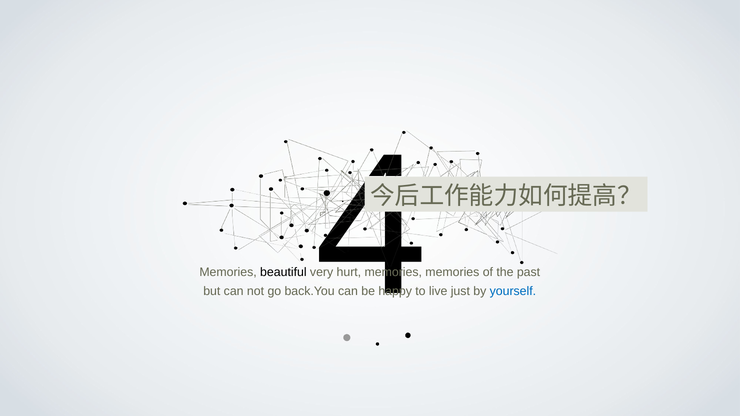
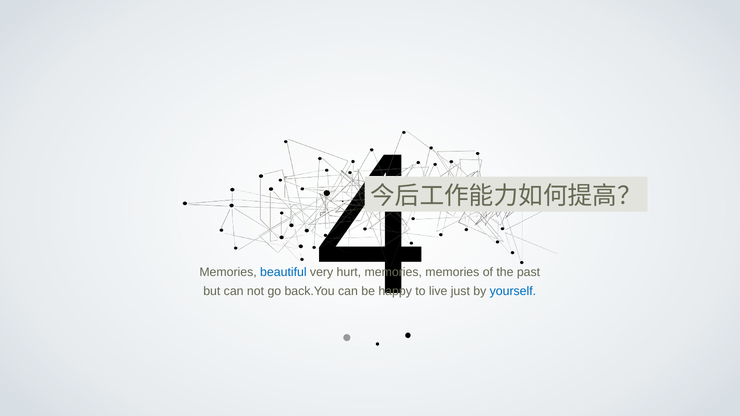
beautiful colour: black -> blue (283, 272)
